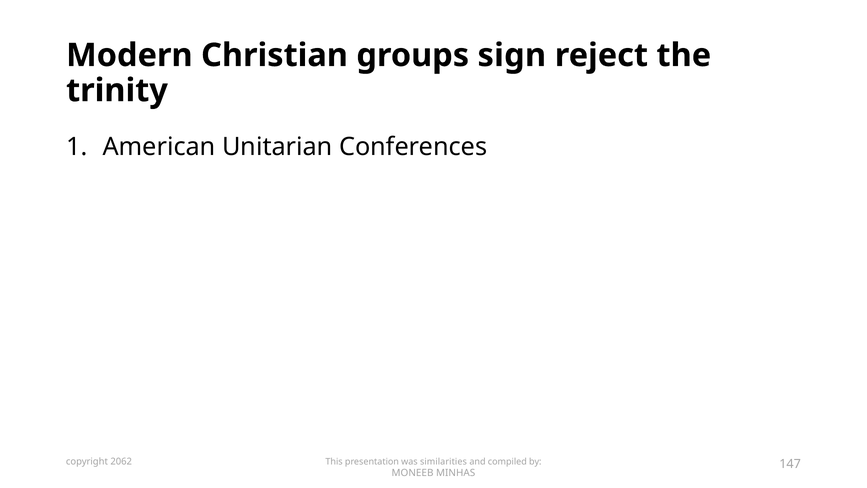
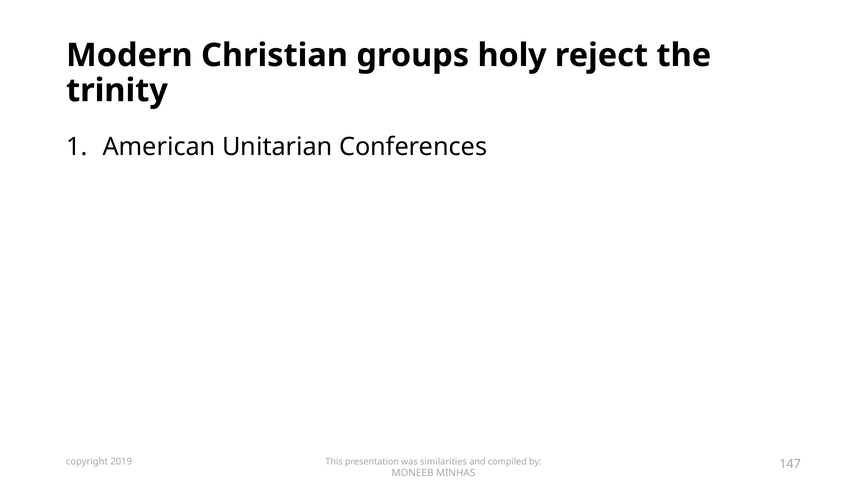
sign: sign -> holy (512, 55)
2062: 2062 -> 2019 (121, 462)
